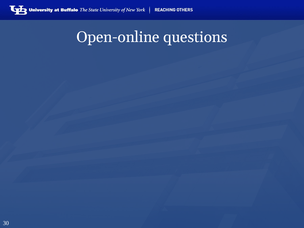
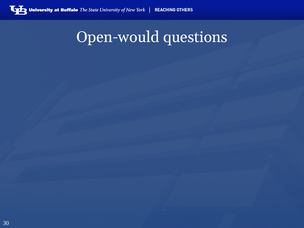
Open-online: Open-online -> Open-would (118, 37)
